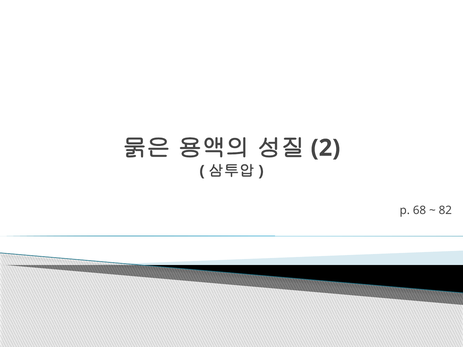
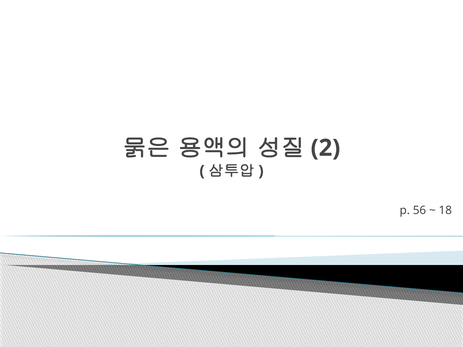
68: 68 -> 56 (419, 210)
82: 82 -> 18 (445, 210)
